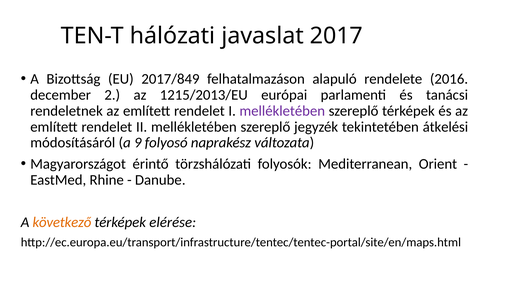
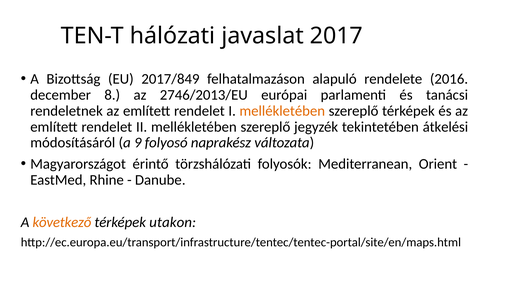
2: 2 -> 8 (112, 95)
1215/2013/EU: 1215/2013/EU -> 2746/2013/EU (204, 95)
mellékletében colour: purple -> orange (282, 111)
elérése: elérése -> utakon (173, 222)
